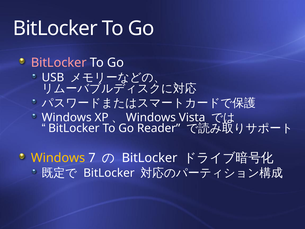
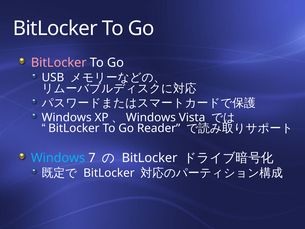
Windows colour: yellow -> light blue (58, 158)
